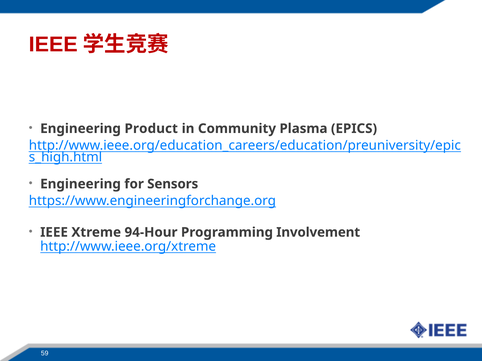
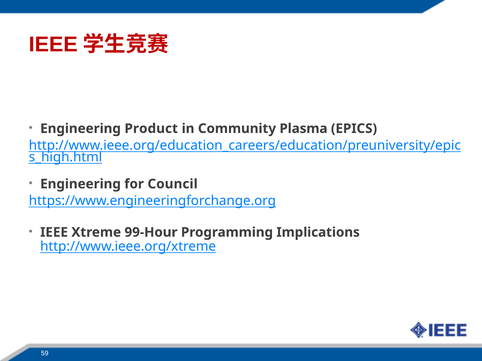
Sensors: Sensors -> Council (173, 184)
94-Hour: 94-Hour -> 99-Hour (151, 233)
Involvement: Involvement -> Implications (318, 233)
